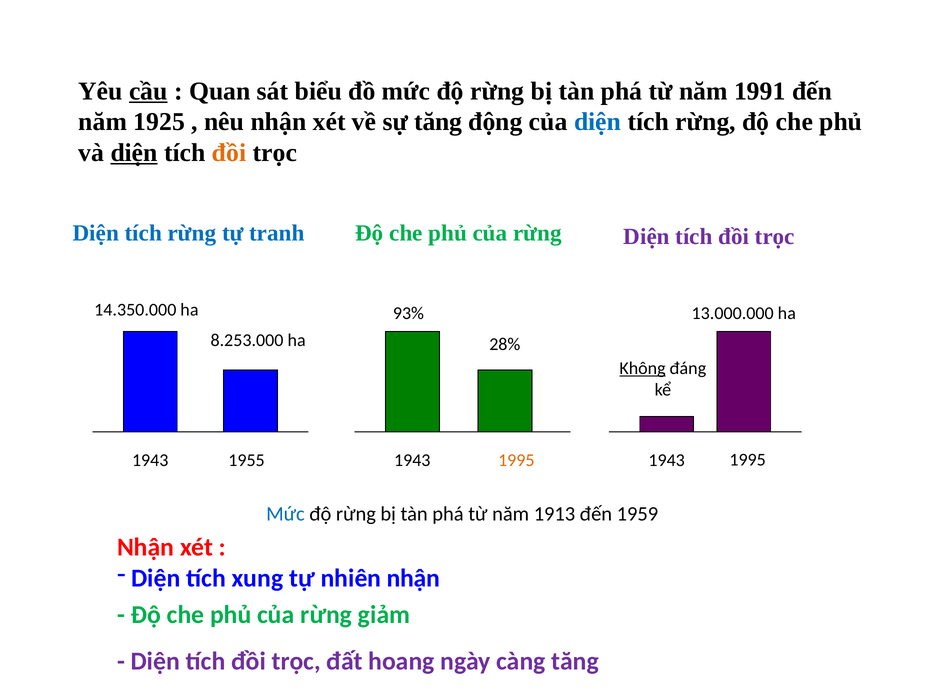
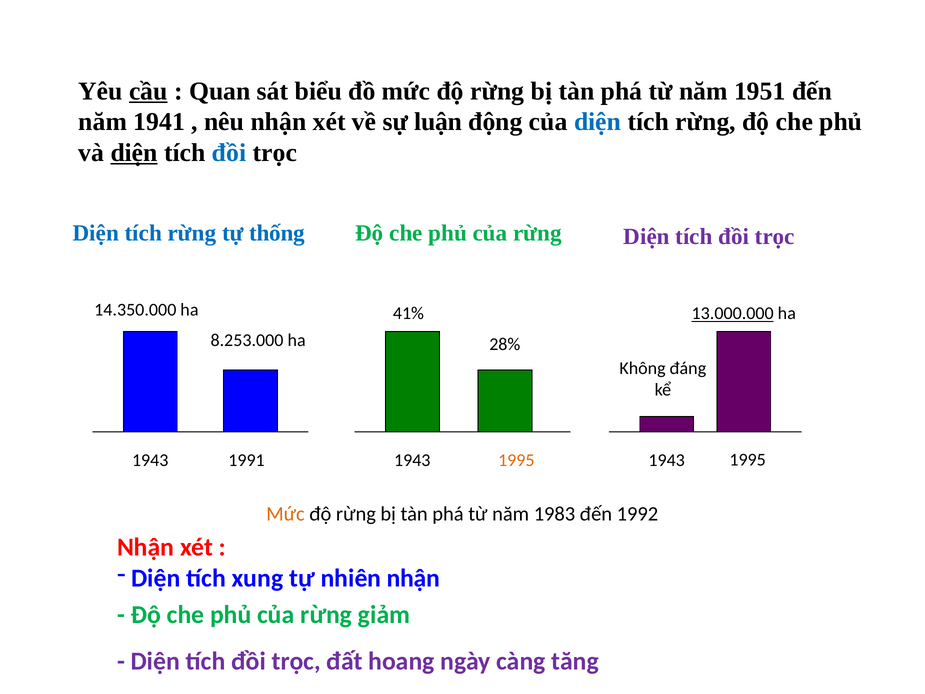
1991: 1991 -> 1951 (760, 91)
1925: 1925 -> 1941 (159, 122)
sự tăng: tăng -> luận (438, 122)
đồi colour: orange -> blue (229, 153)
tranh: tranh -> thống (277, 233)
93%: 93% -> 41% (408, 313)
13.000.000 underline: none -> present (733, 313)
Không underline: present -> none (643, 368)
1955: 1955 -> 1991 (247, 460)
Mức colour: blue -> orange (285, 514)
1913: 1913 -> 1983 (554, 514)
1959: 1959 -> 1992 (637, 514)
